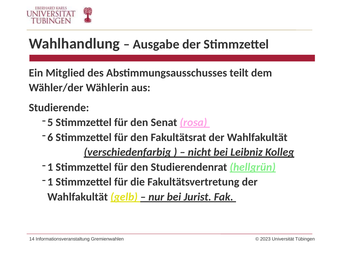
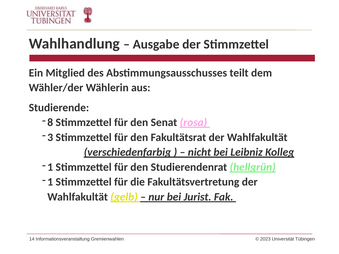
5: 5 -> 8 (50, 123)
6: 6 -> 3 (50, 137)
